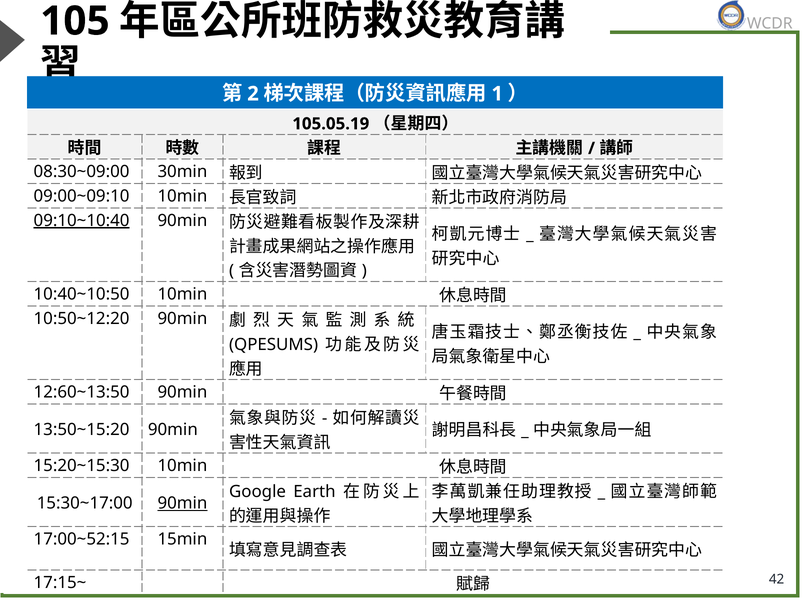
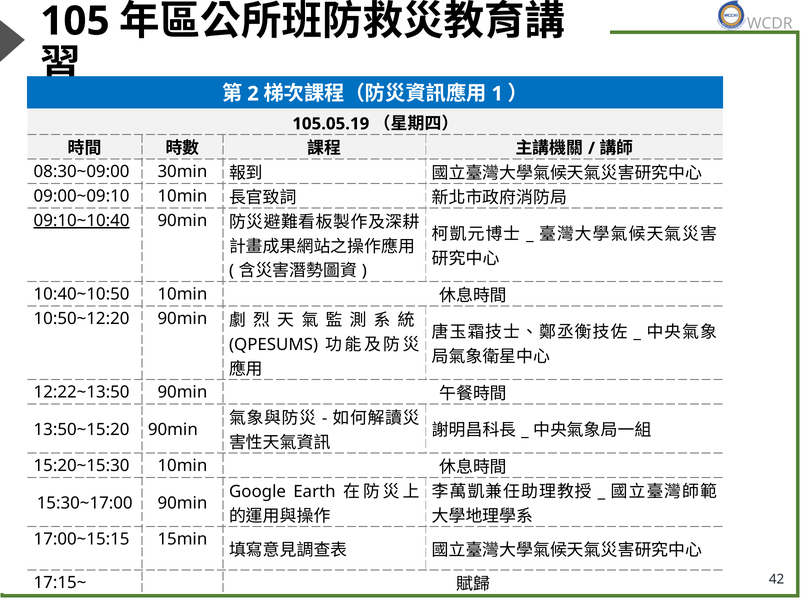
12:60~13:50: 12:60~13:50 -> 12:22~13:50 (82, 392)
90min underline: present -> none (182, 503)
17:00~52:15: 17:00~52:15 -> 17:00~15:15 (82, 539)
